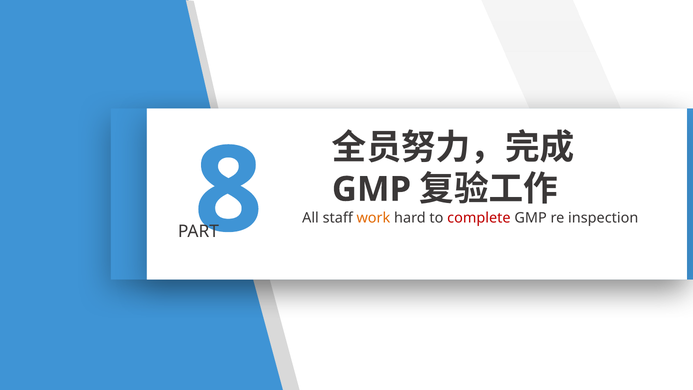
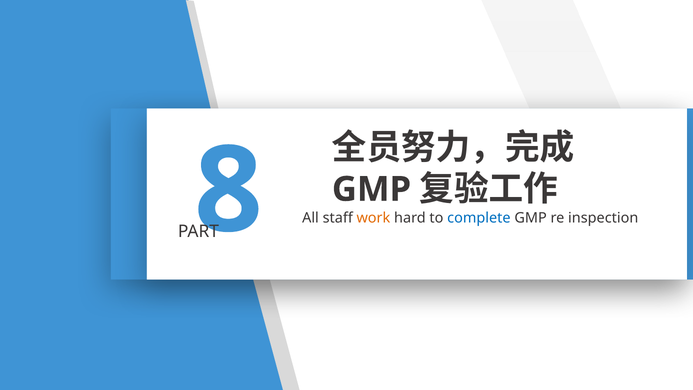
complete colour: red -> blue (479, 218)
